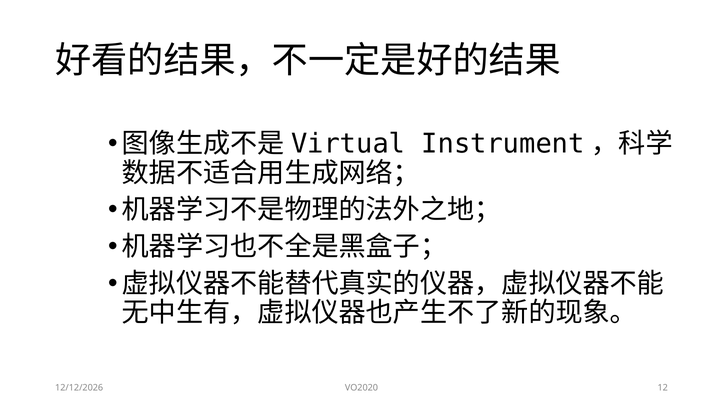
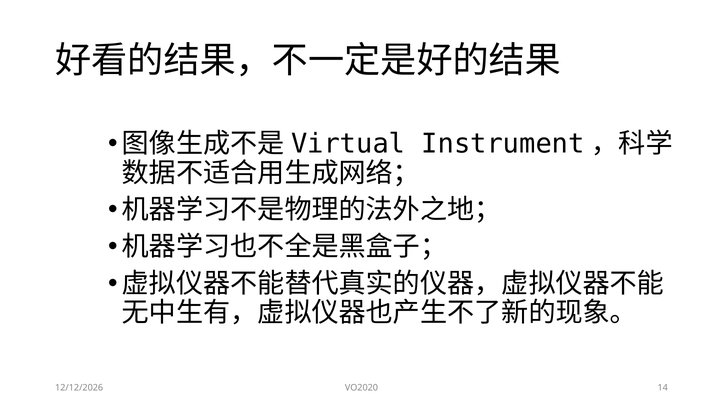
12: 12 -> 14 (663, 388)
